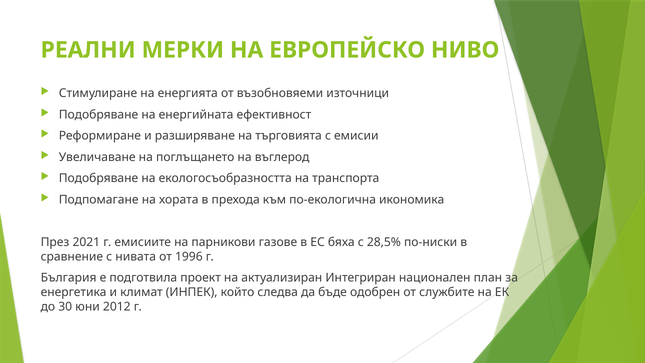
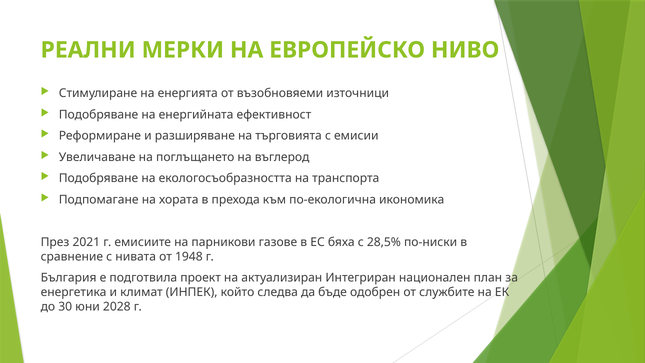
1996: 1996 -> 1948 (189, 257)
2012: 2012 -> 2028 (117, 307)
